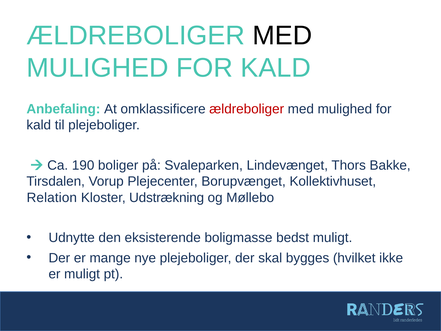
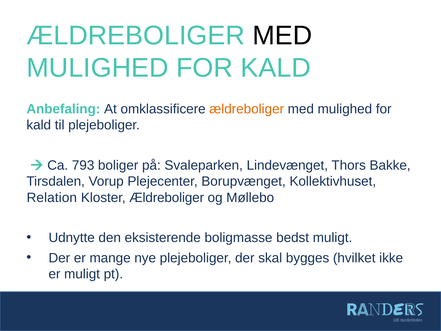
ældreboliger colour: red -> orange (247, 109)
190: 190 -> 793 (83, 165)
Kloster Udstrækning: Udstrækning -> Ældreboliger (167, 197)
